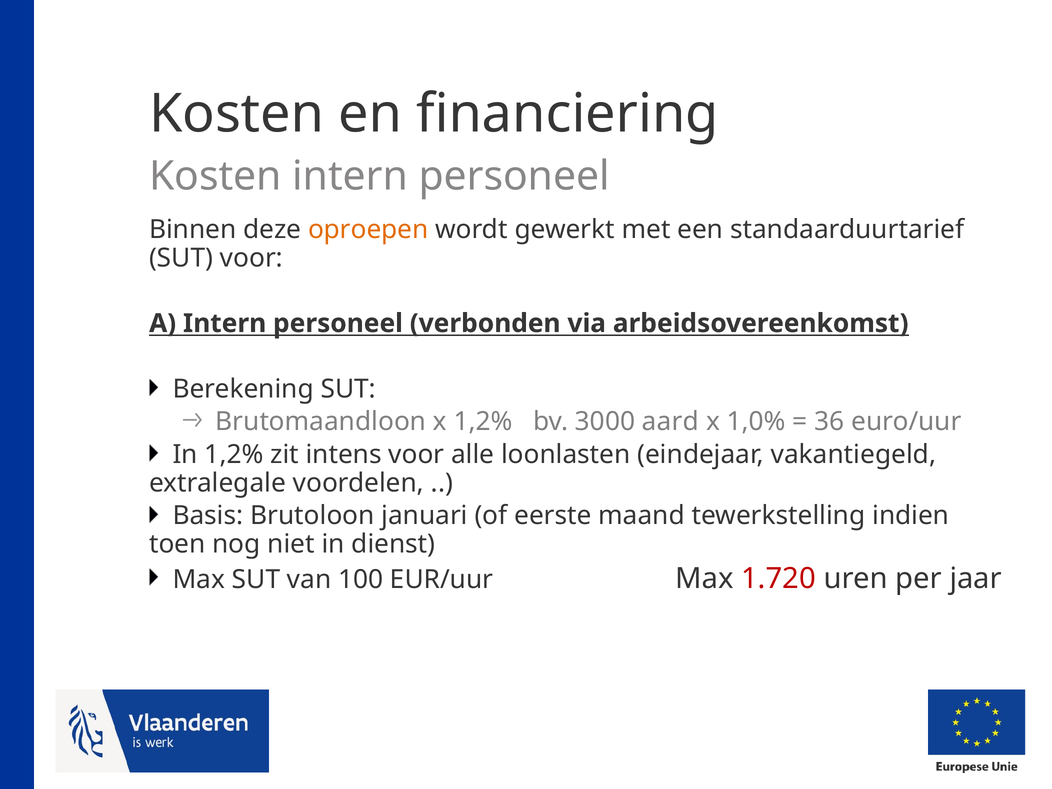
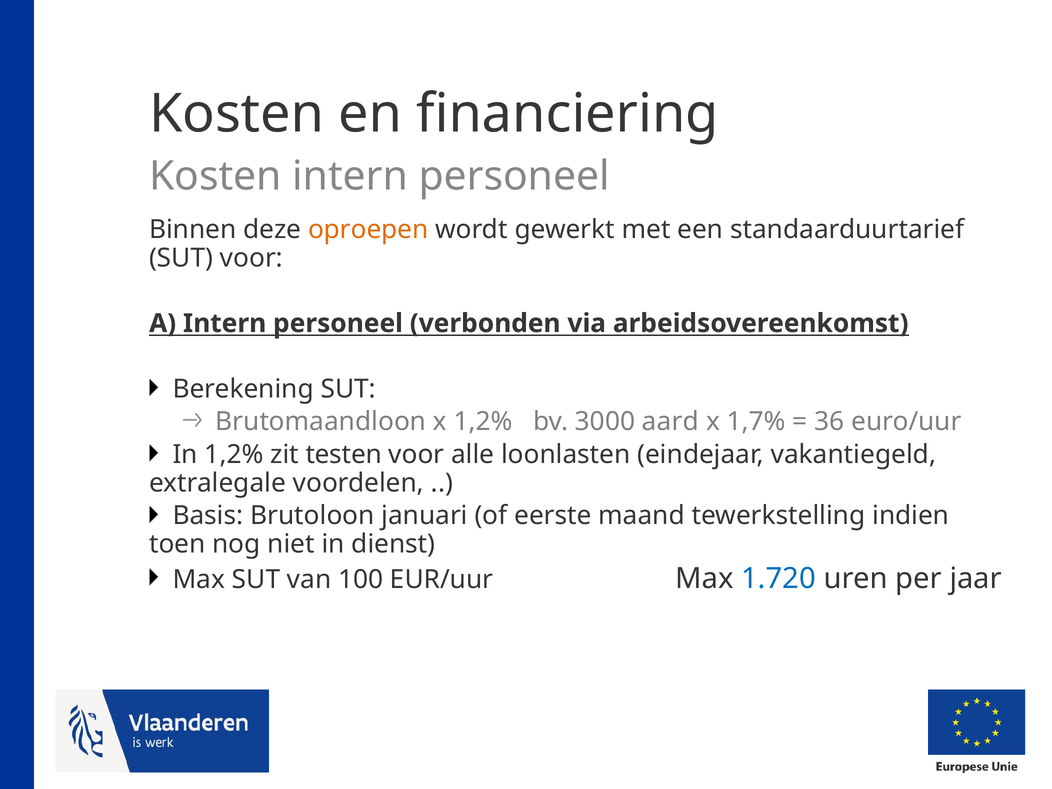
1,0%: 1,0% -> 1,7% (756, 422)
intens: intens -> testen (344, 455)
1.720 colour: red -> blue (778, 579)
